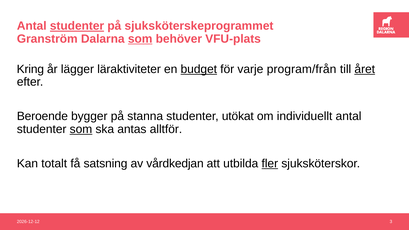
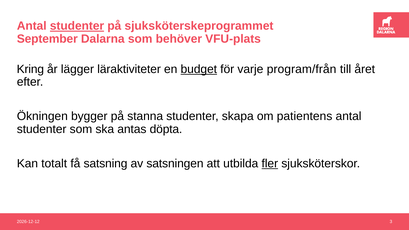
Granström: Granström -> September (47, 39)
som underline: present -> none (140, 39)
året underline: present -> none (365, 69)
Beroende: Beroende -> Ökningen (42, 116)
utökat: utökat -> skapa (238, 116)
individuellt: individuellt -> patientens (305, 116)
som underline: present -> none (81, 129)
alltför: alltför -> döpta (166, 129)
vårdkedjan: vårdkedjan -> satsningen (175, 164)
